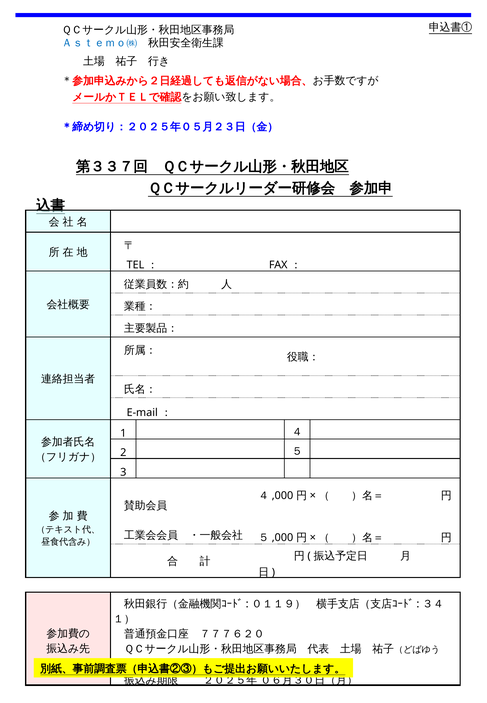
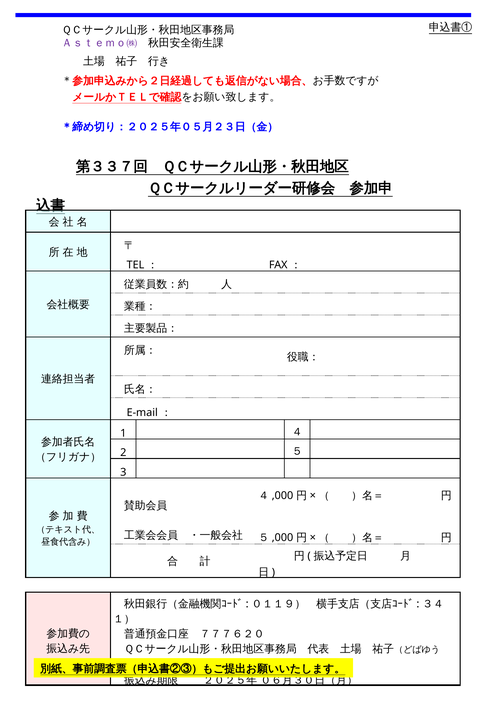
Ａｓｔｅｍｏ㈱ colour: blue -> purple (99, 43)
